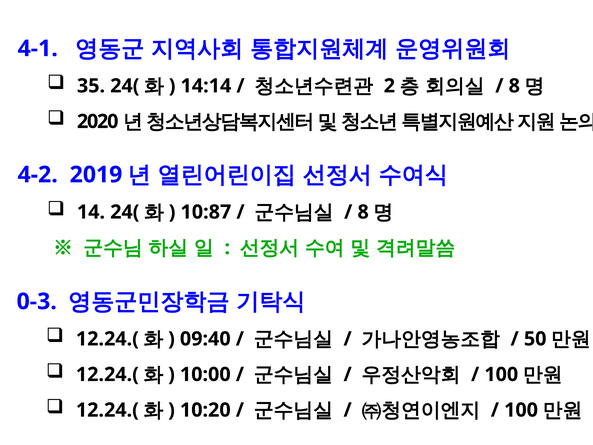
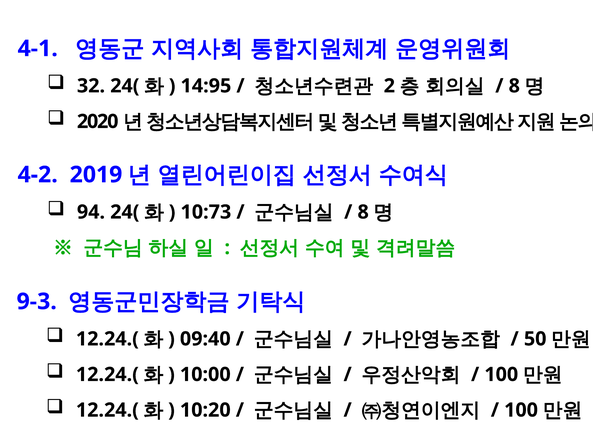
35: 35 -> 32 (91, 86)
14:14: 14:14 -> 14:95 (206, 86)
14: 14 -> 94 (91, 212)
10:87: 10:87 -> 10:73 (206, 212)
0-3: 0-3 -> 9-3 (37, 301)
